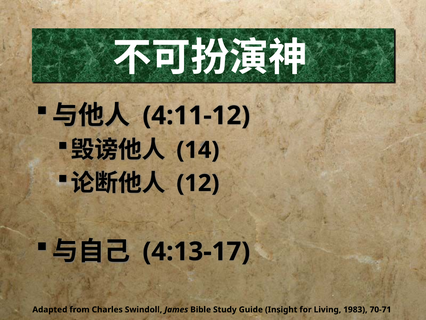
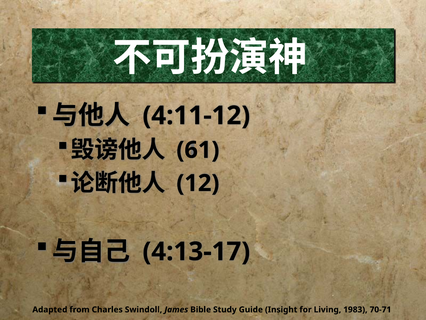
14: 14 -> 61 (198, 150)
